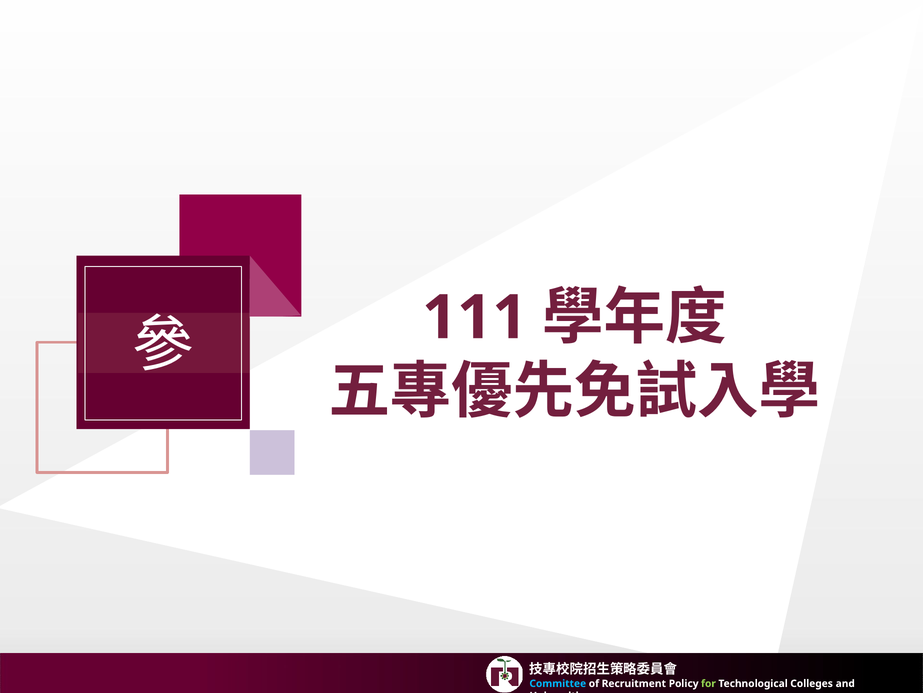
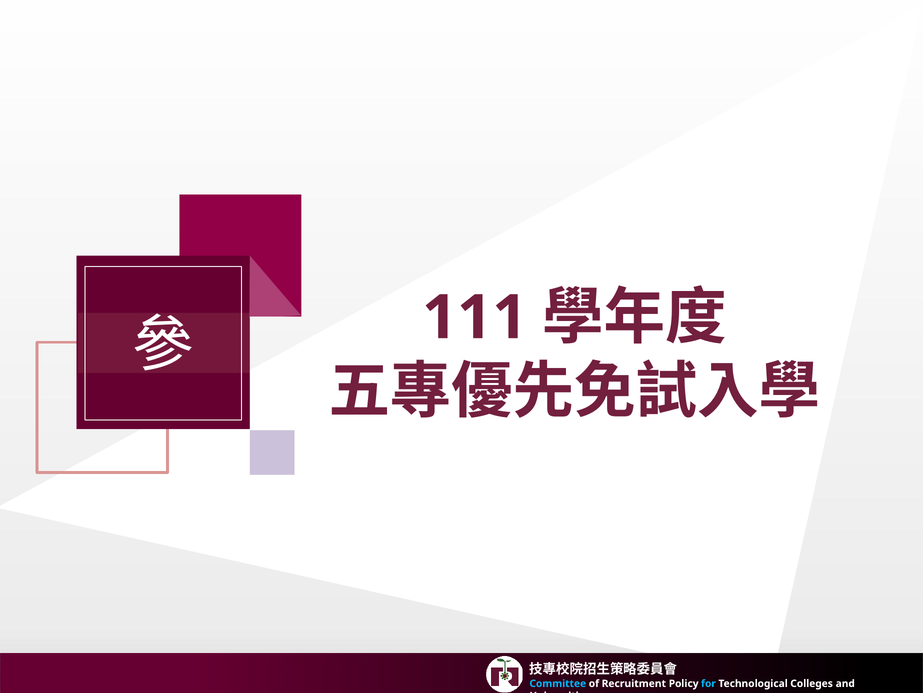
for colour: light green -> light blue (708, 683)
